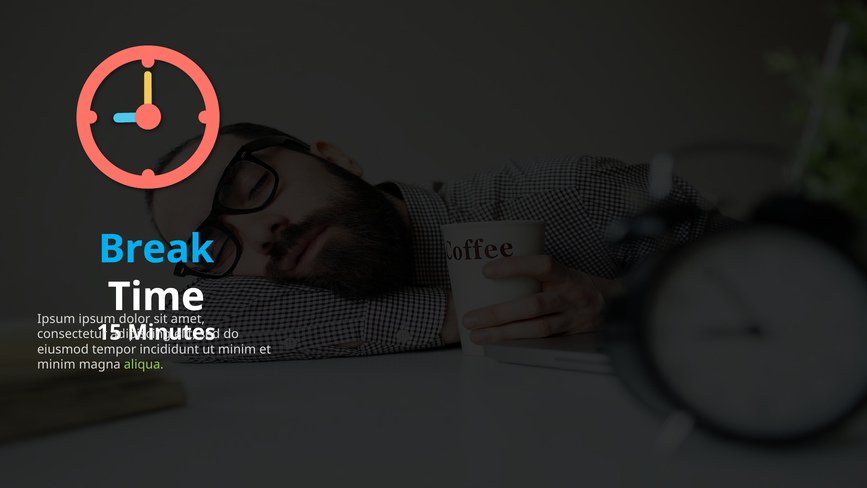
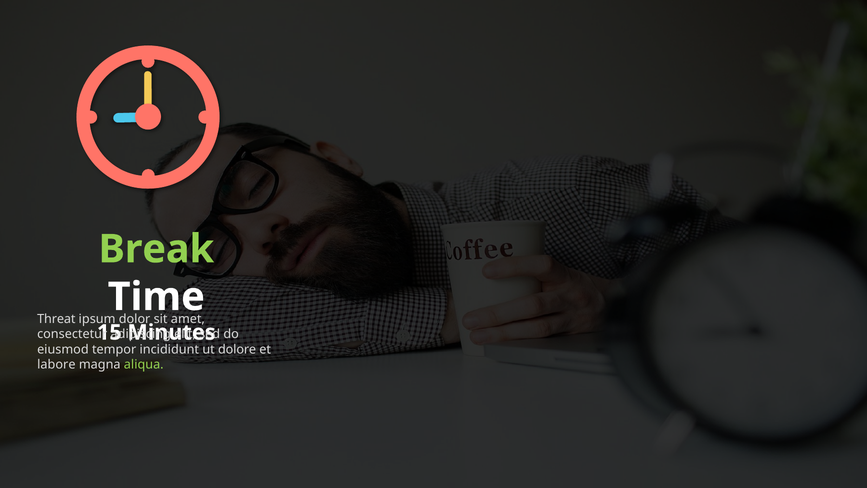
Break colour: light blue -> light green (156, 249)
Ipsum: Ipsum -> Threat (56, 319)
minim: minim -> dolore (237, 349)
minim: minim -> labore (56, 364)
